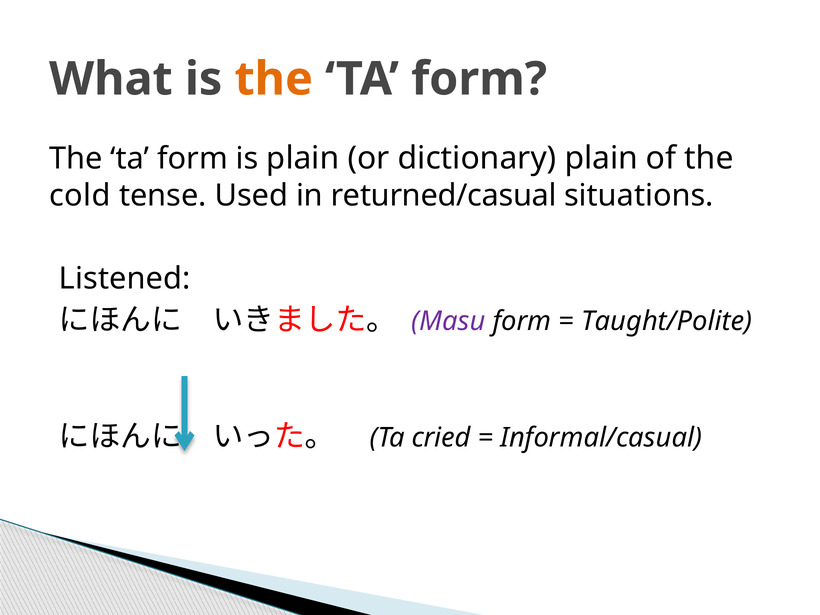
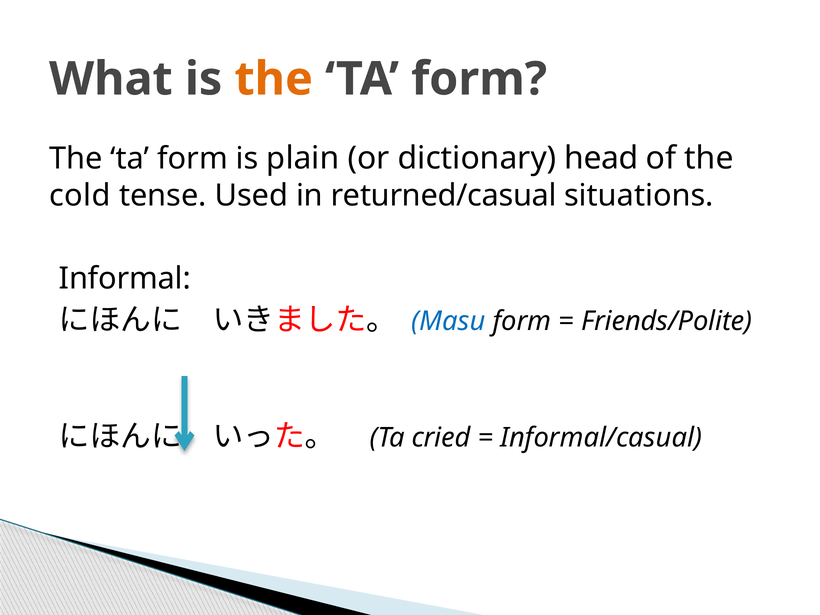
dictionary plain: plain -> head (601, 158)
Listened: Listened -> Informal (125, 279)
Masu colour: purple -> blue (448, 321)
Taught/Polite: Taught/Polite -> Friends/Polite (667, 321)
